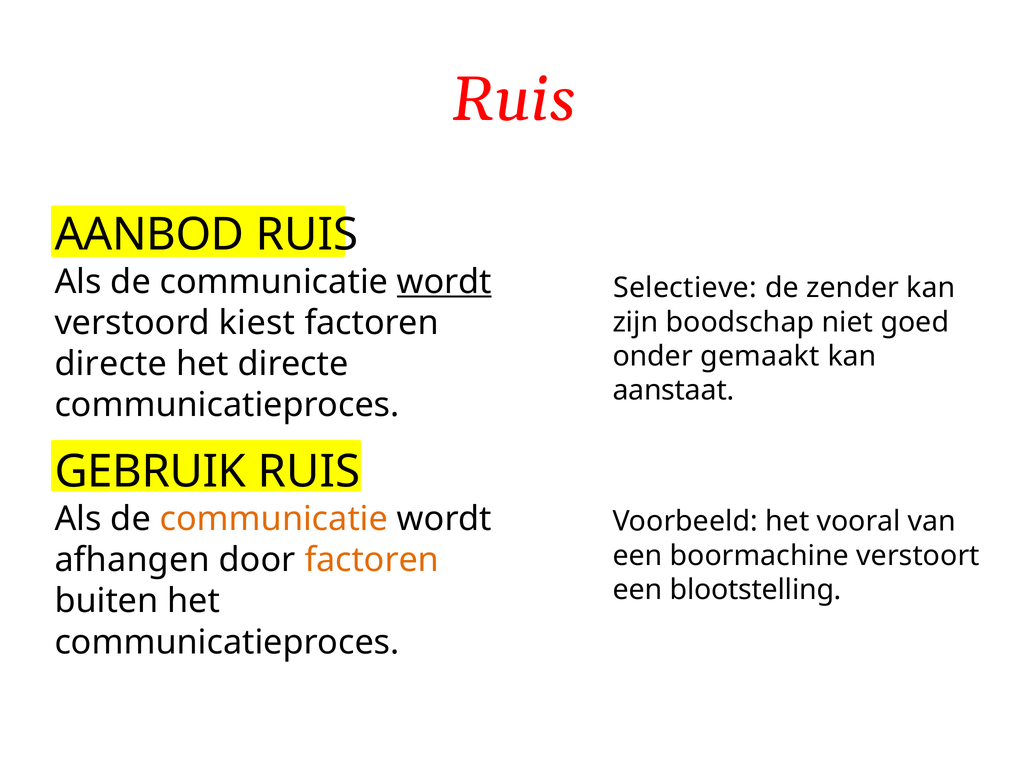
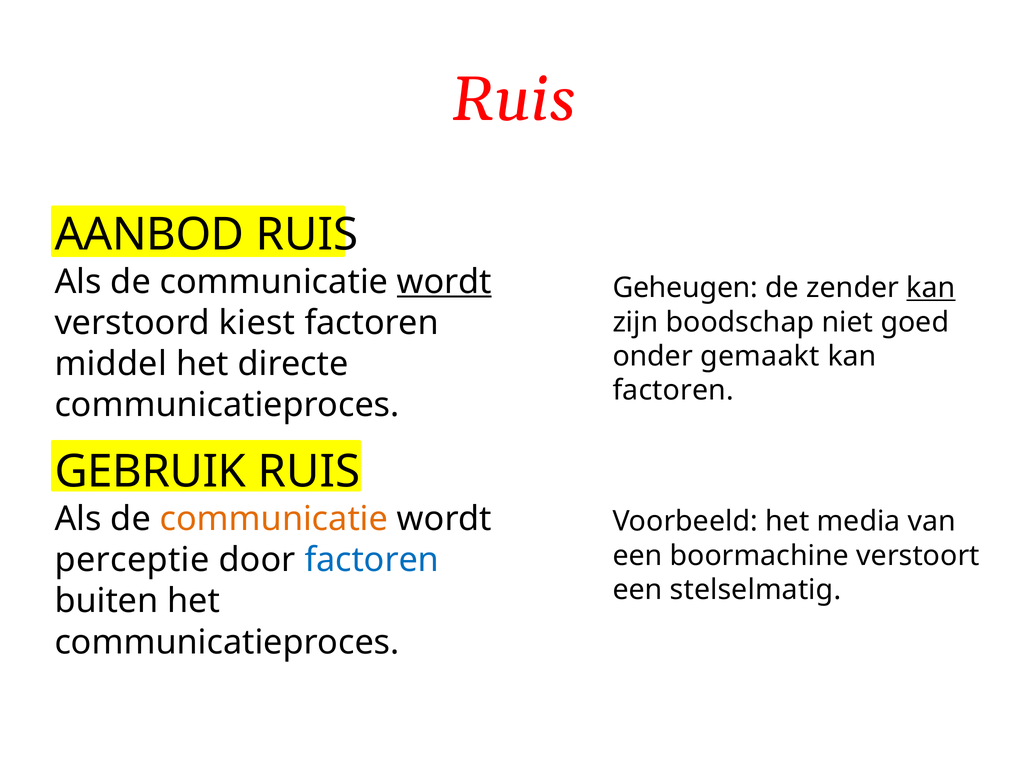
Selectieve: Selectieve -> Geheugen (685, 288)
kan underline: none -> present (931, 288)
directe: directe -> middel (111, 364)
aanstaat: aanstaat -> factoren (673, 391)
vooral: vooral -> media (859, 522)
afhangen: afhangen -> perceptie (132, 560)
factoren colour: orange -> blue (372, 560)
blootstelling: blootstelling -> stelselmatig (756, 590)
